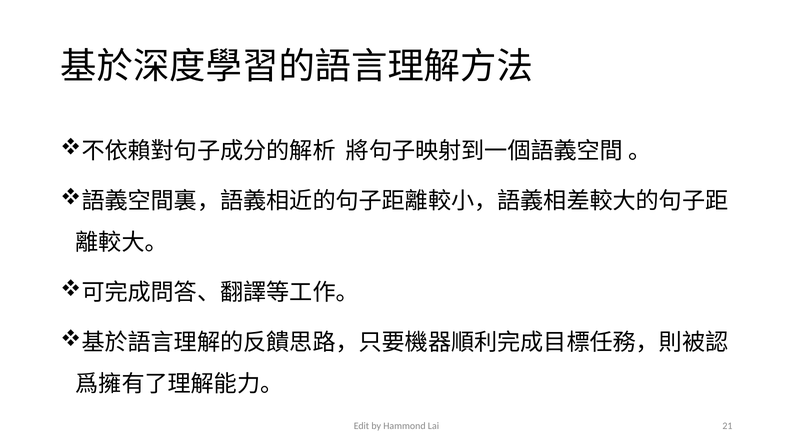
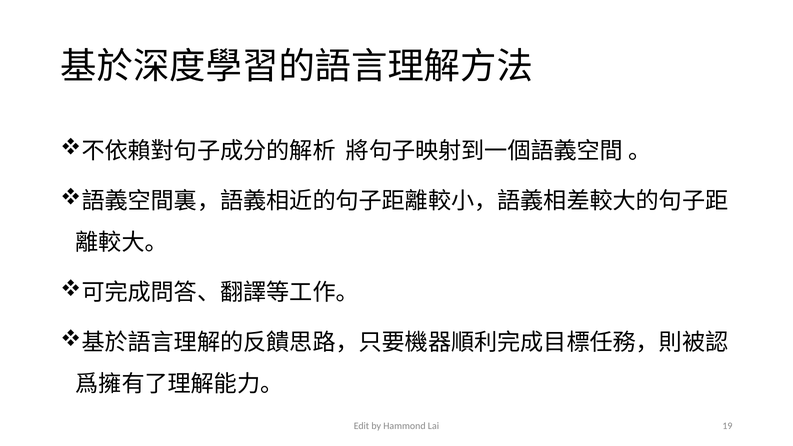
21: 21 -> 19 (727, 426)
